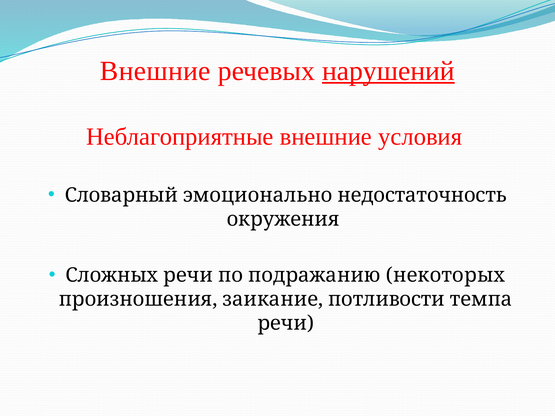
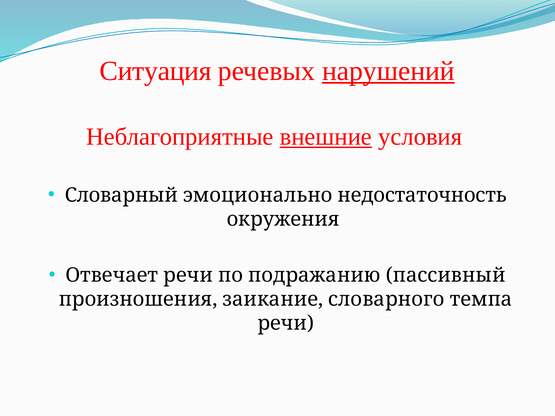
Внешние: Внешние -> Ситуация (156, 71)
внешние underline: none -> present (326, 137)
Сложных: Сложных -> Отвечает (112, 275)
некоторых: некоторых -> пассивный (446, 275)
потливости: потливости -> словарного (386, 299)
